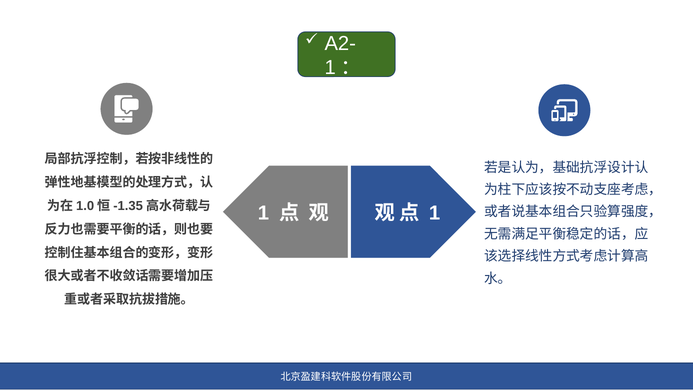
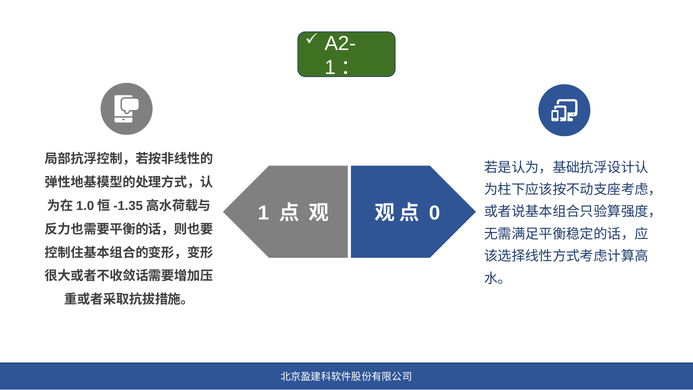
1: 1 -> 0 (435, 213)
